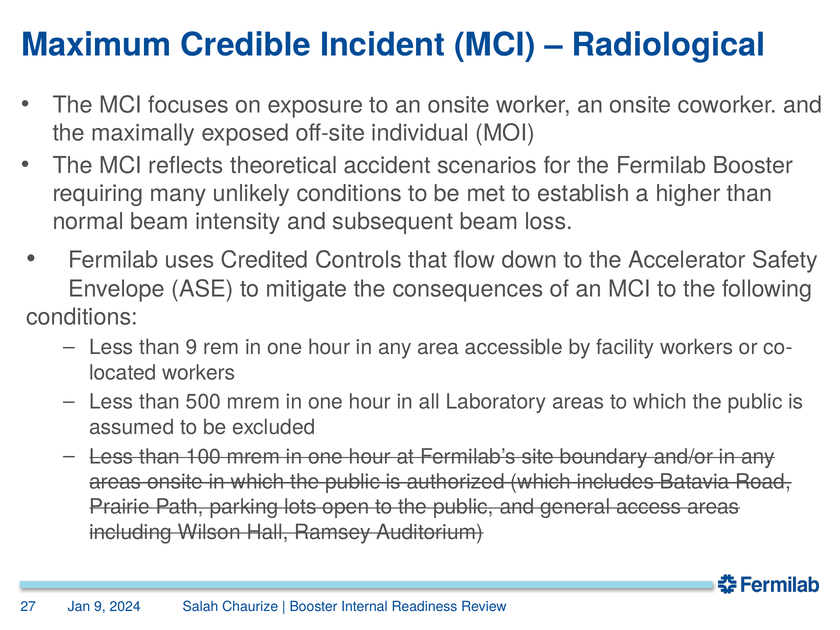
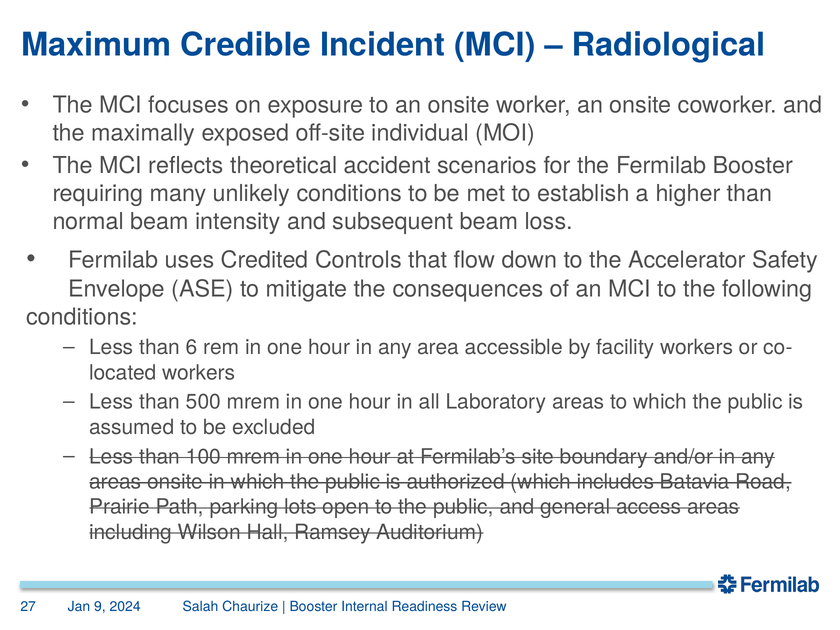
than 9: 9 -> 6 (192, 347)
